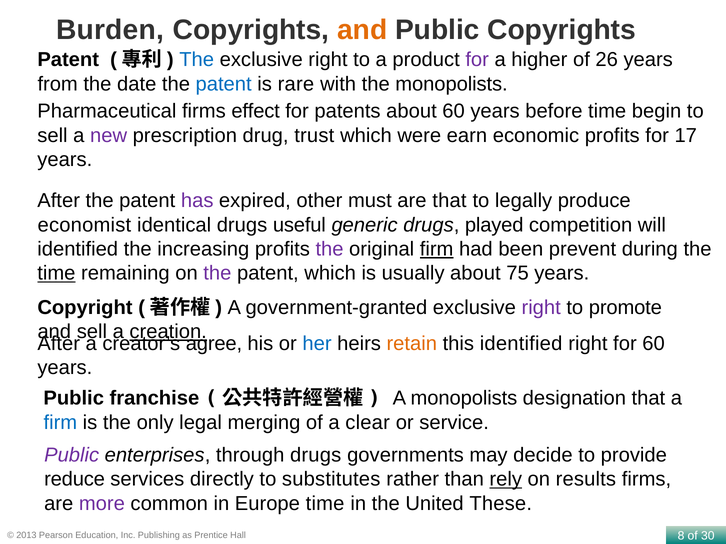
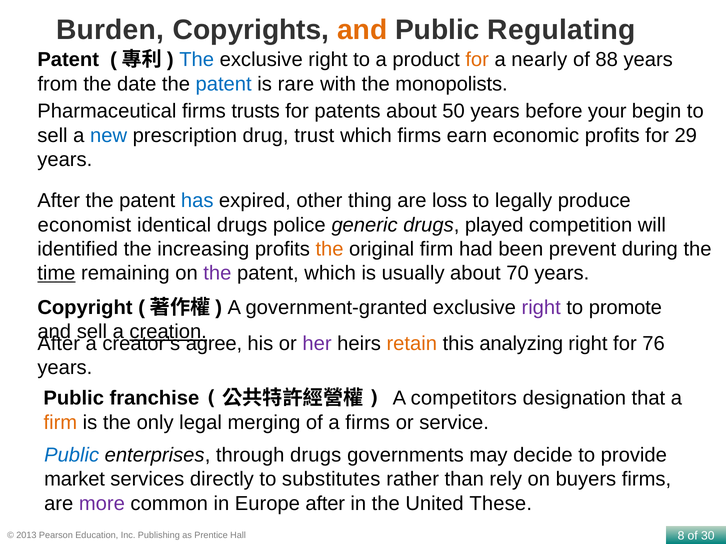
Public Copyrights: Copyrights -> Regulating (562, 30)
for colour: purple -> orange (477, 60)
higher: higher -> nearly (539, 60)
26: 26 -> 88 (607, 60)
effect: effect -> trusts (256, 111)
about 60: 60 -> 50 (454, 111)
before time: time -> your (607, 111)
new colour: purple -> blue (109, 136)
which were: were -> firms (419, 136)
17: 17 -> 29 (686, 136)
has colour: purple -> blue (197, 201)
must: must -> thing (370, 201)
are that: that -> loss (450, 201)
useful: useful -> police (299, 225)
the colour: purple -> orange (330, 249)
firm underline: present -> none (437, 249)
75: 75 -> 70 (518, 274)
her colour: blue -> purple (317, 344)
this identified: identified -> analyzing (521, 344)
for 60: 60 -> 76 (654, 344)
A monopolists: monopolists -> competitors (464, 399)
firm colour: blue -> orange (60, 423)
a clear: clear -> firms (368, 423)
Public colour: purple -> blue (72, 455)
reduce: reduce -> market (75, 480)
rely underline: present -> none (506, 480)
results: results -> buyers (586, 480)
Europe time: time -> after (325, 504)
